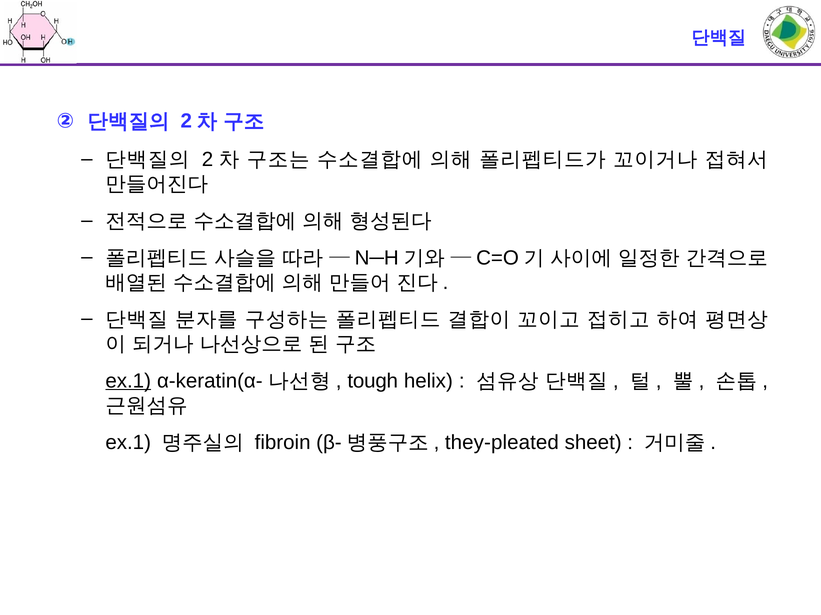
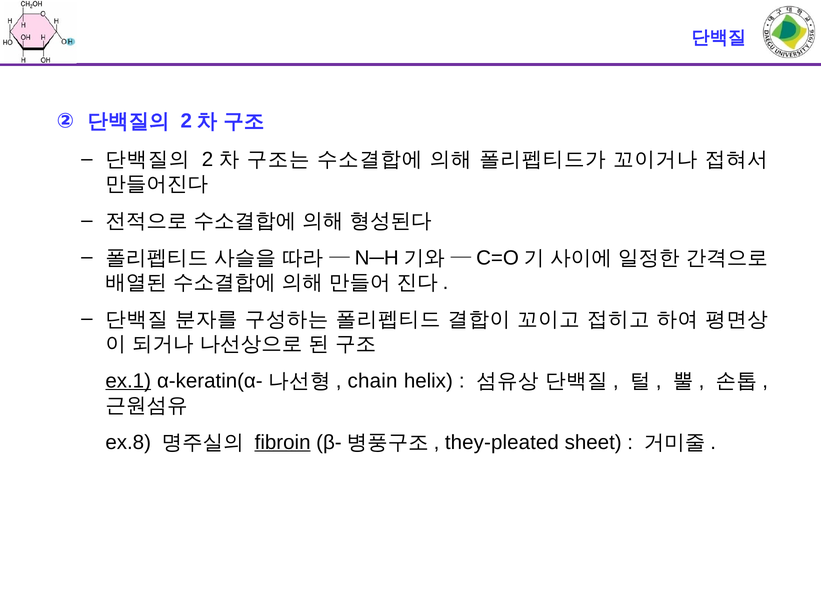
tough: tough -> chain (373, 381)
ex.1: ex.1 -> ex.8 (128, 443)
fibroin underline: none -> present (283, 443)
